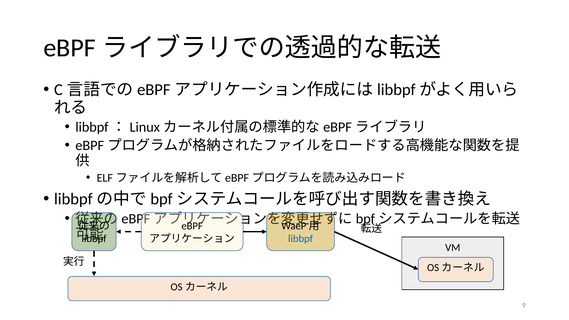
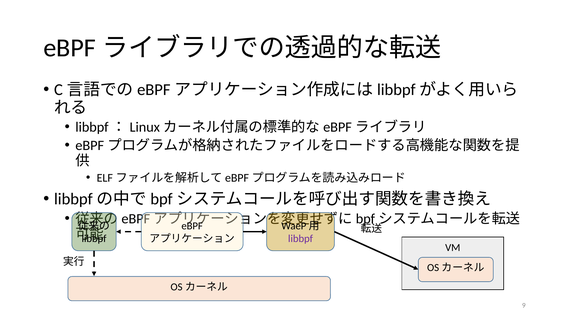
libbpf colour: blue -> purple (301, 239)
